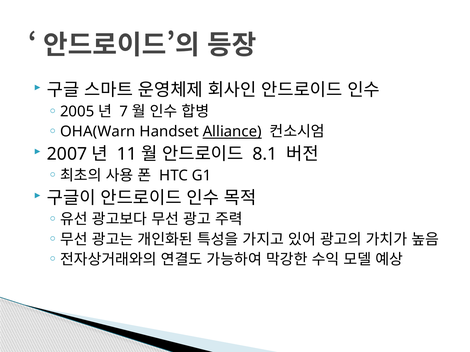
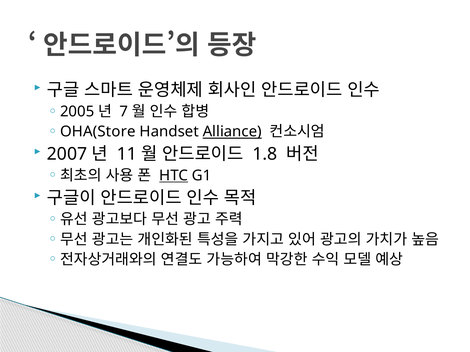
OHA(Warn: OHA(Warn -> OHA(Store (98, 132)
8.1: 8.1 -> 1.8 (265, 154)
HTC underline: none -> present (174, 176)
